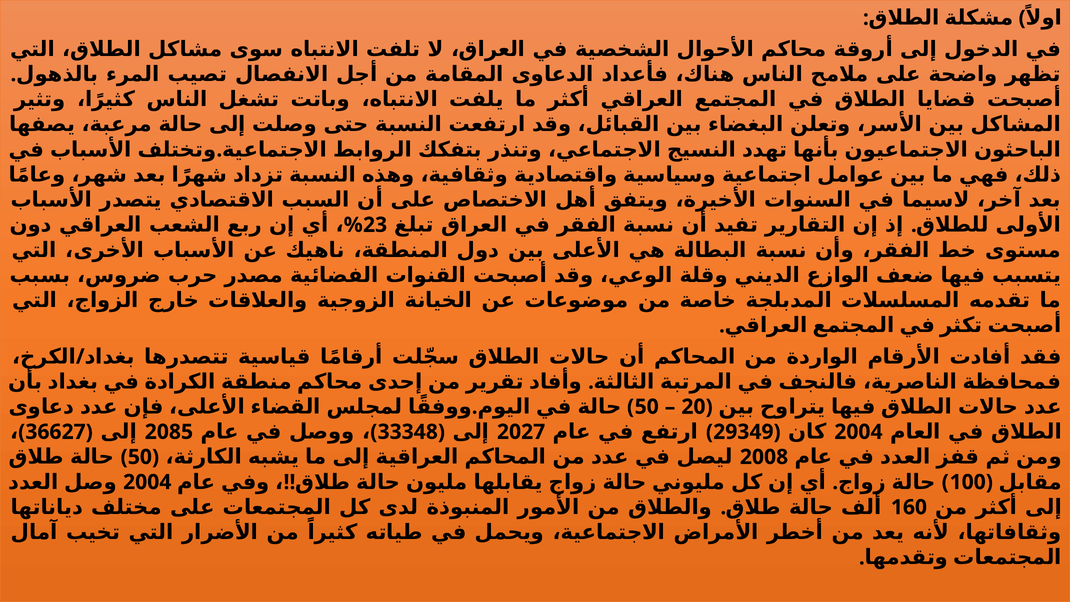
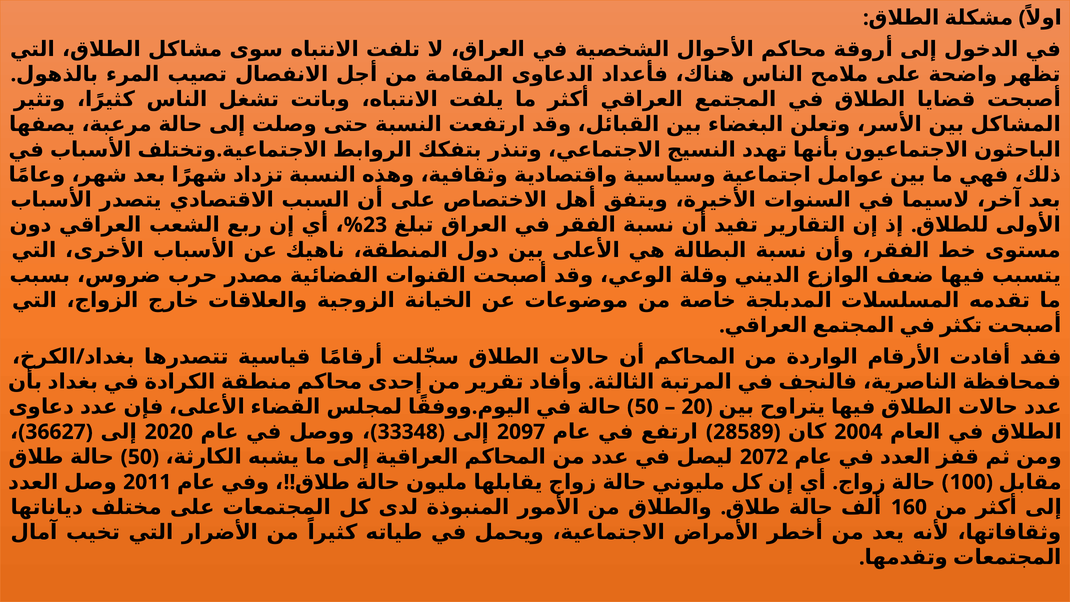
2085: 2085 -> 2020 (169, 432)
2027: 2027 -> 2097 (521, 432)
29349: 29349 -> 28589 (743, 432)
2008: 2008 -> 2072 (764, 457)
2004: 2004 -> 2011 (147, 482)
